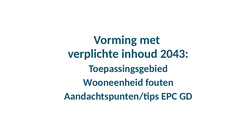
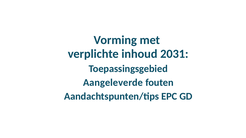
2043: 2043 -> 2031 (174, 54)
Wooneenheid: Wooneenheid -> Aangeleverde (113, 83)
